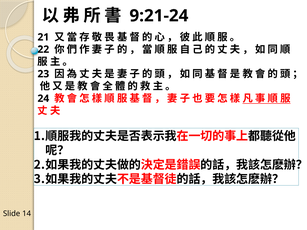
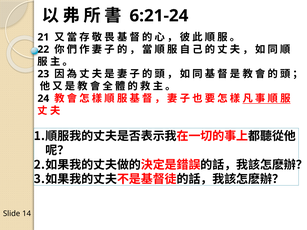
9:21-24: 9:21-24 -> 6:21-24 (159, 16)
